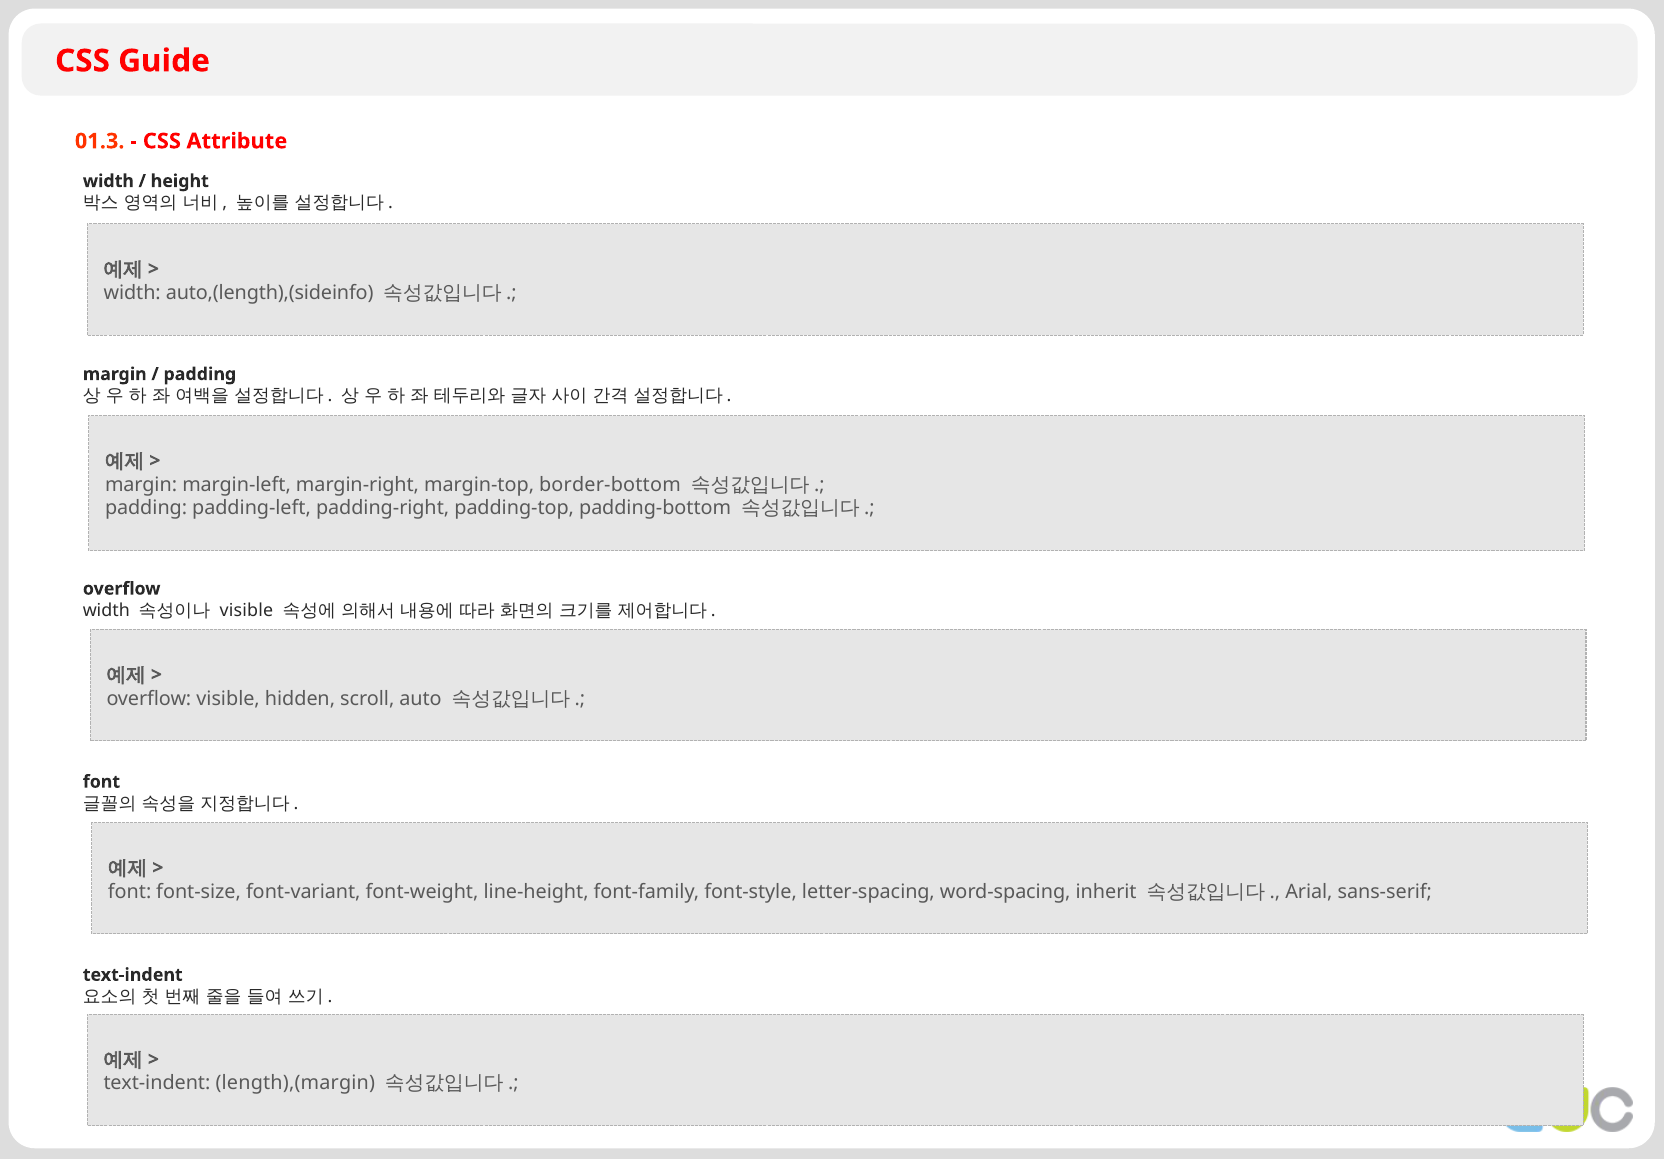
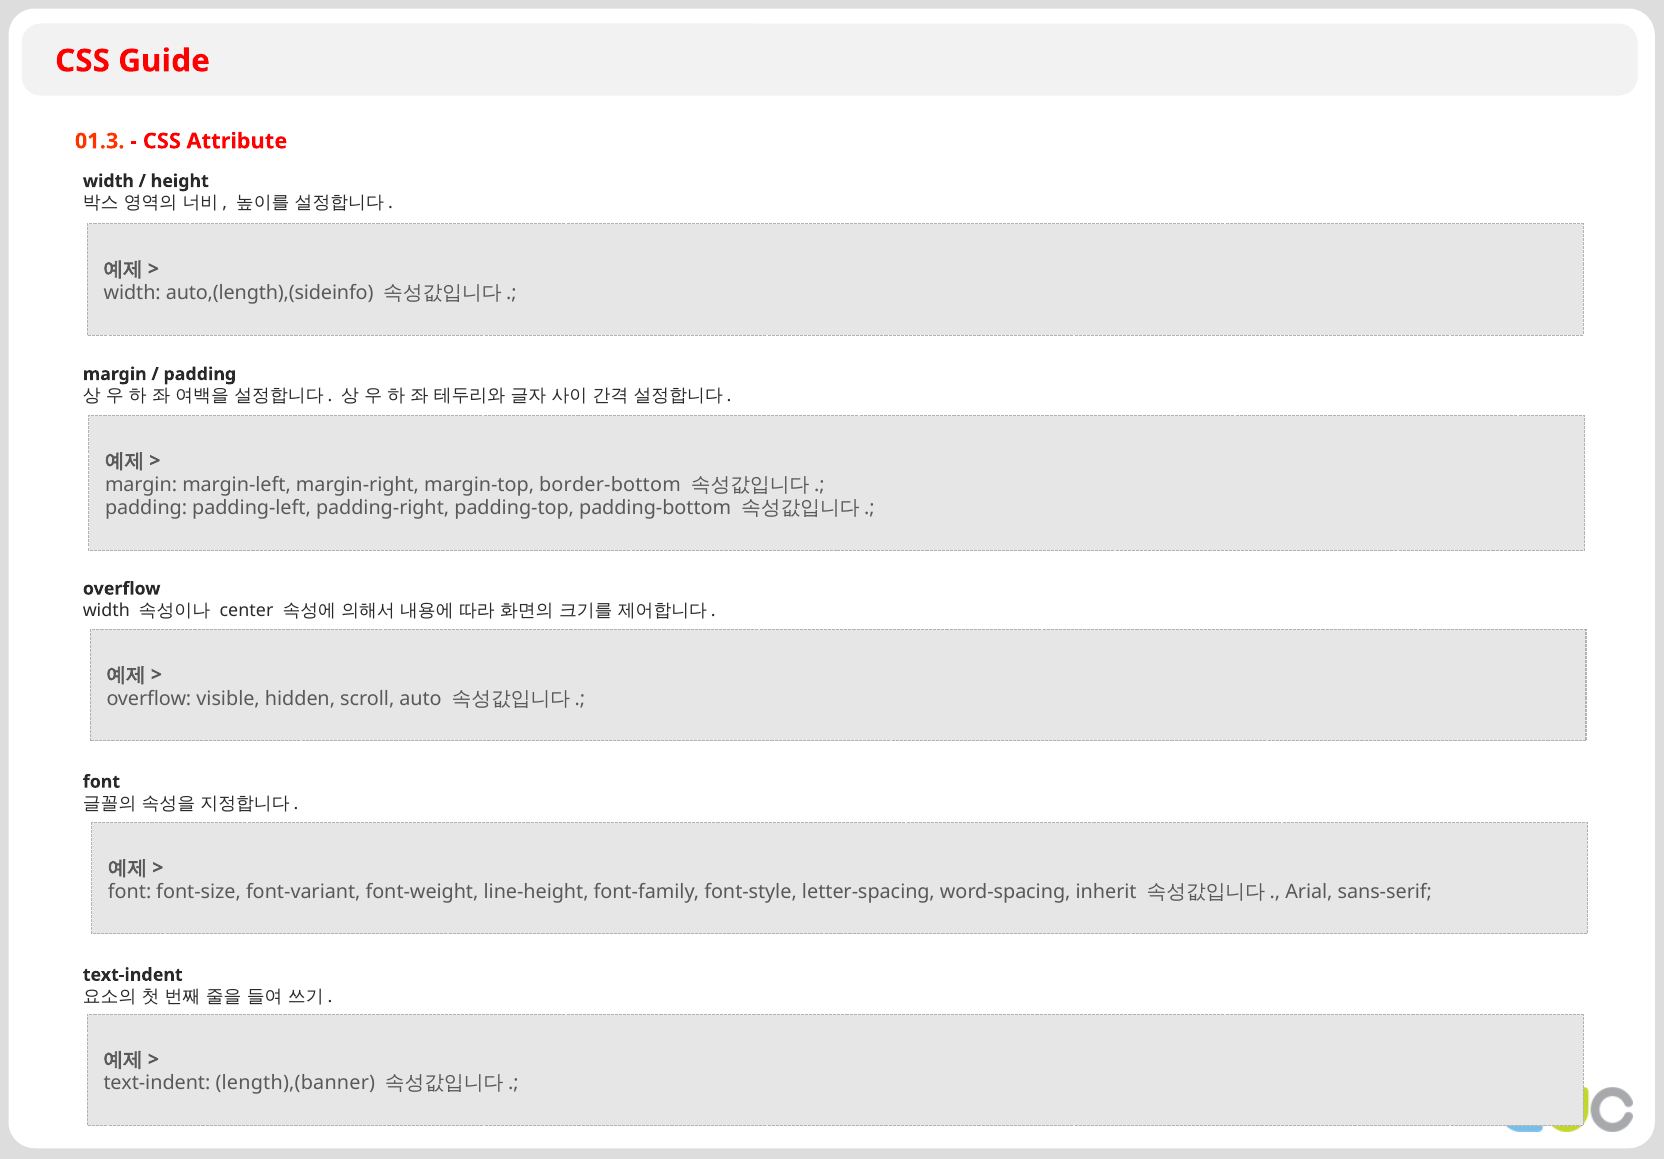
visible: visible -> center (246, 610)
length),(margin: length),(margin -> length),(banner (295, 1083)
